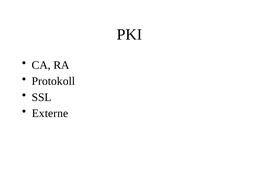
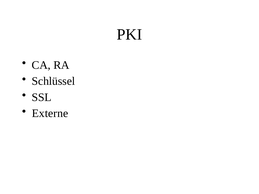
Protokoll: Protokoll -> Schlüssel (53, 81)
